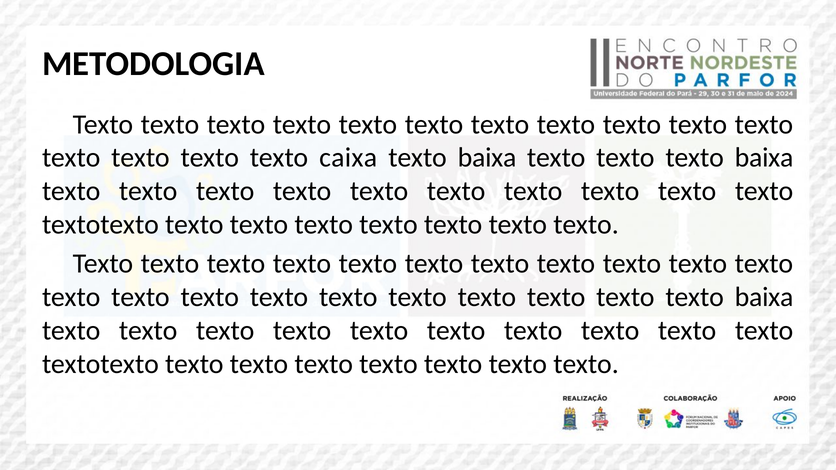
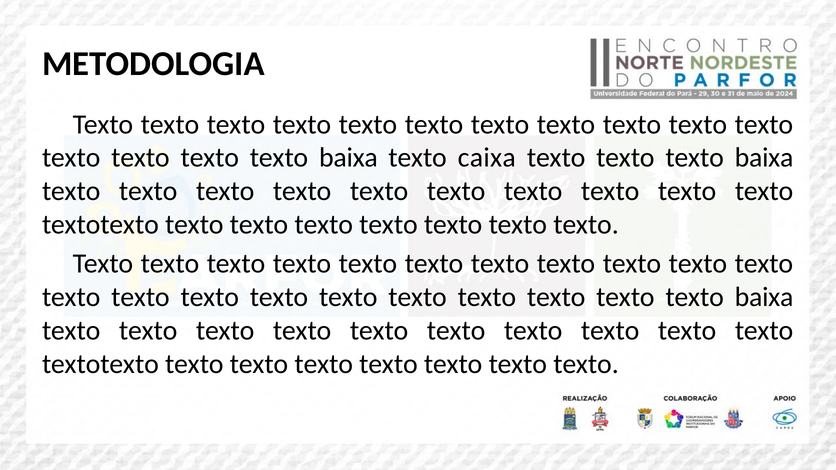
caixa: caixa -> baixa (348, 158)
baixa: baixa -> caixa (487, 158)
